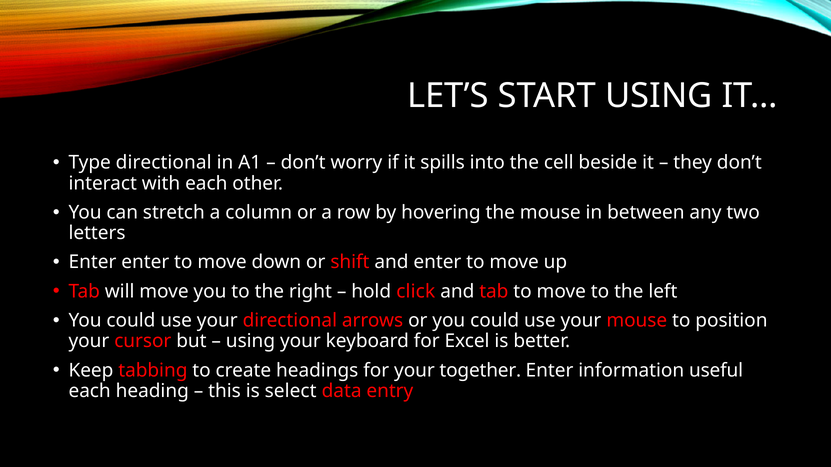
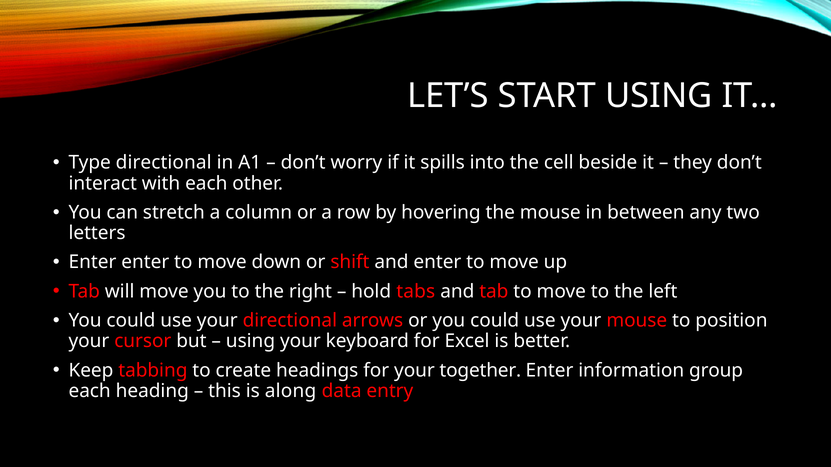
click: click -> tabs (416, 292)
useful: useful -> group (716, 371)
select: select -> along (291, 391)
